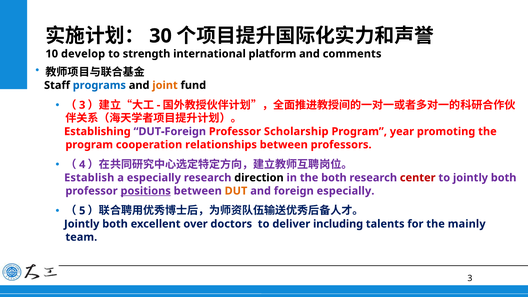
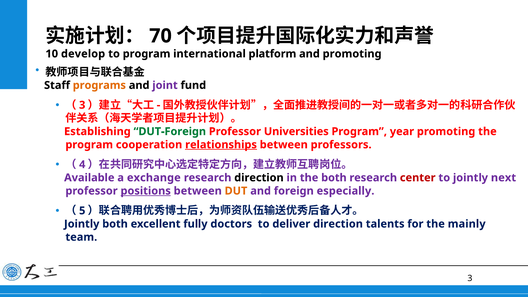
30: 30 -> 70 (161, 36)
to strength: strength -> program (147, 54)
and comments: comments -> promoting (352, 54)
programs colour: blue -> orange (99, 85)
joint colour: orange -> purple (165, 85)
DUT-Foreign colour: purple -> green (170, 131)
Scholarship: Scholarship -> Universities (296, 131)
relationships underline: none -> present (221, 145)
Establish: Establish -> Available (89, 178)
a especially: especially -> exchange (154, 178)
to jointly both: both -> next (504, 178)
over: over -> fully (195, 224)
deliver including: including -> direction (338, 224)
